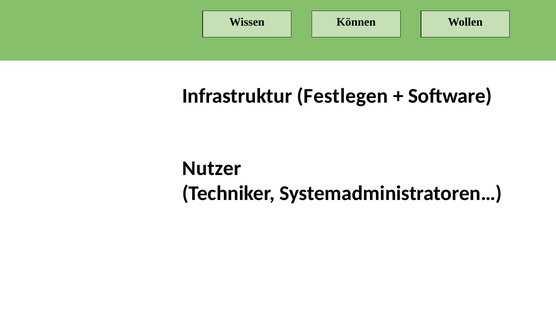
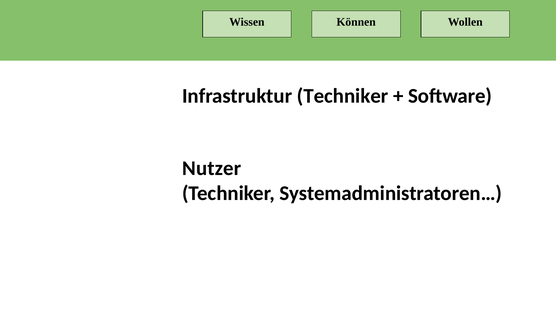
Infrastruktur Festlegen: Festlegen -> Techniker (343, 96)
